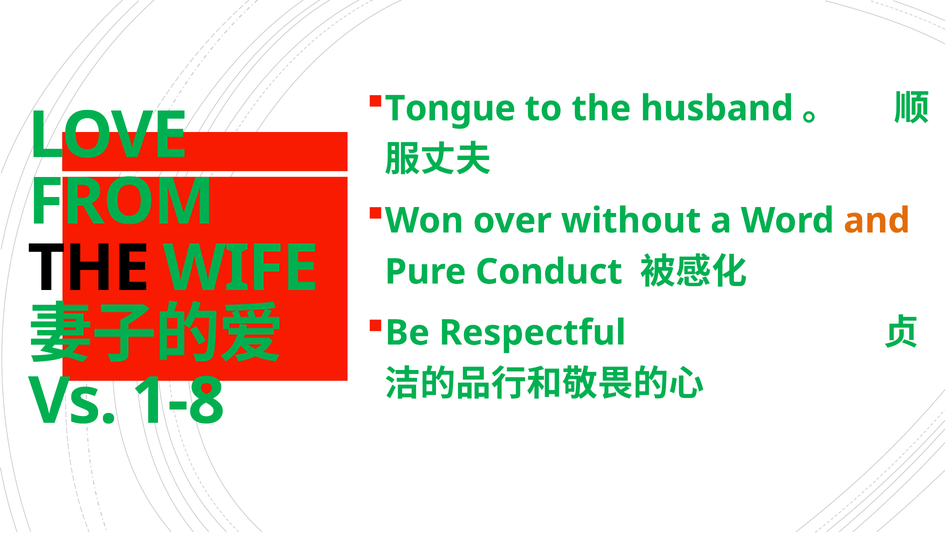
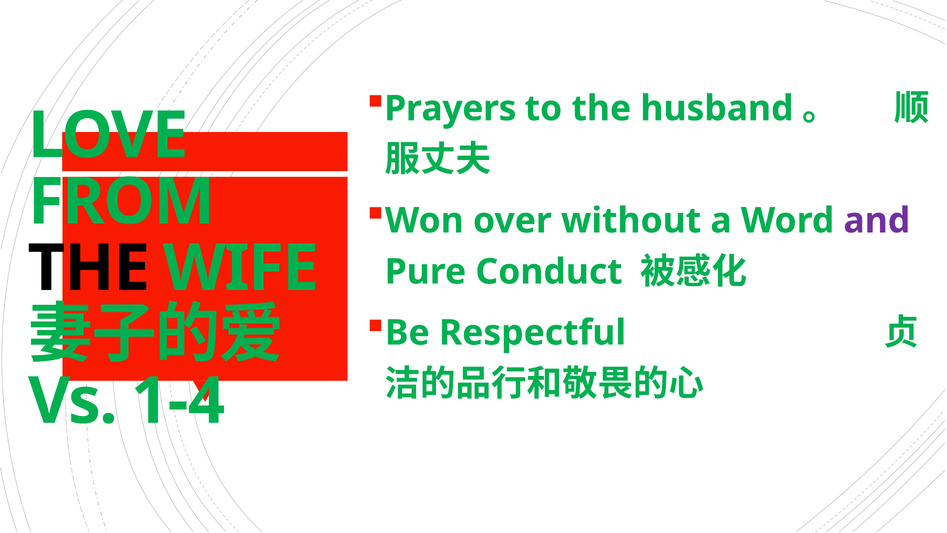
Tongue: Tongue -> Prayers (450, 108)
and colour: orange -> purple (877, 221)
1-8: 1-8 -> 1-4 (178, 401)
